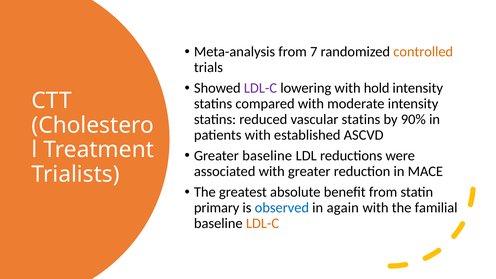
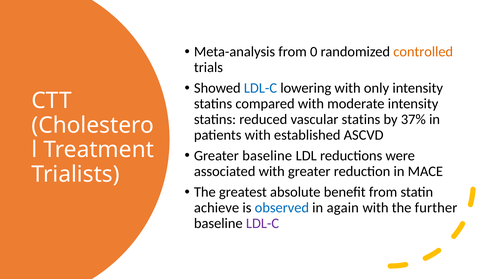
7: 7 -> 0 (314, 52)
LDL-C colour: purple -> blue (261, 88)
hold: hold -> only (377, 88)
90%: 90% -> 37% (413, 119)
primary: primary -> achieve (217, 208)
familial: familial -> further (436, 208)
LDL-C colour: orange -> purple (263, 223)
